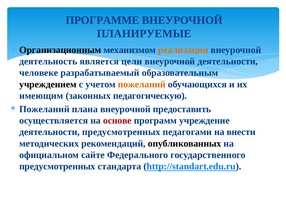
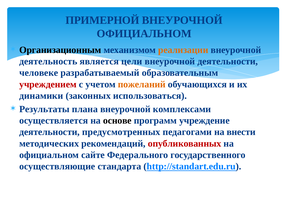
ПРОГРАММЕ: ПРОГРАММЕ -> ПРИМЕРНОЙ (102, 20)
ПЛАНИРУЕМЫЕ: ПЛАНИРУЕМЫЕ -> ОФИЦИАЛЬНОМ (144, 34)
учреждением colour: black -> red (48, 84)
имеющим: имеющим -> динамики (41, 96)
педагогическую: педагогическую -> использоваться (150, 96)
Пожеланий: Пожеланий -> Результаты (44, 109)
предоставить: предоставить -> комплексами (182, 109)
основе colour: red -> black (117, 120)
опубликованных colour: black -> red (185, 143)
предусмотренных: предусмотренных -> осуществляющие (57, 166)
